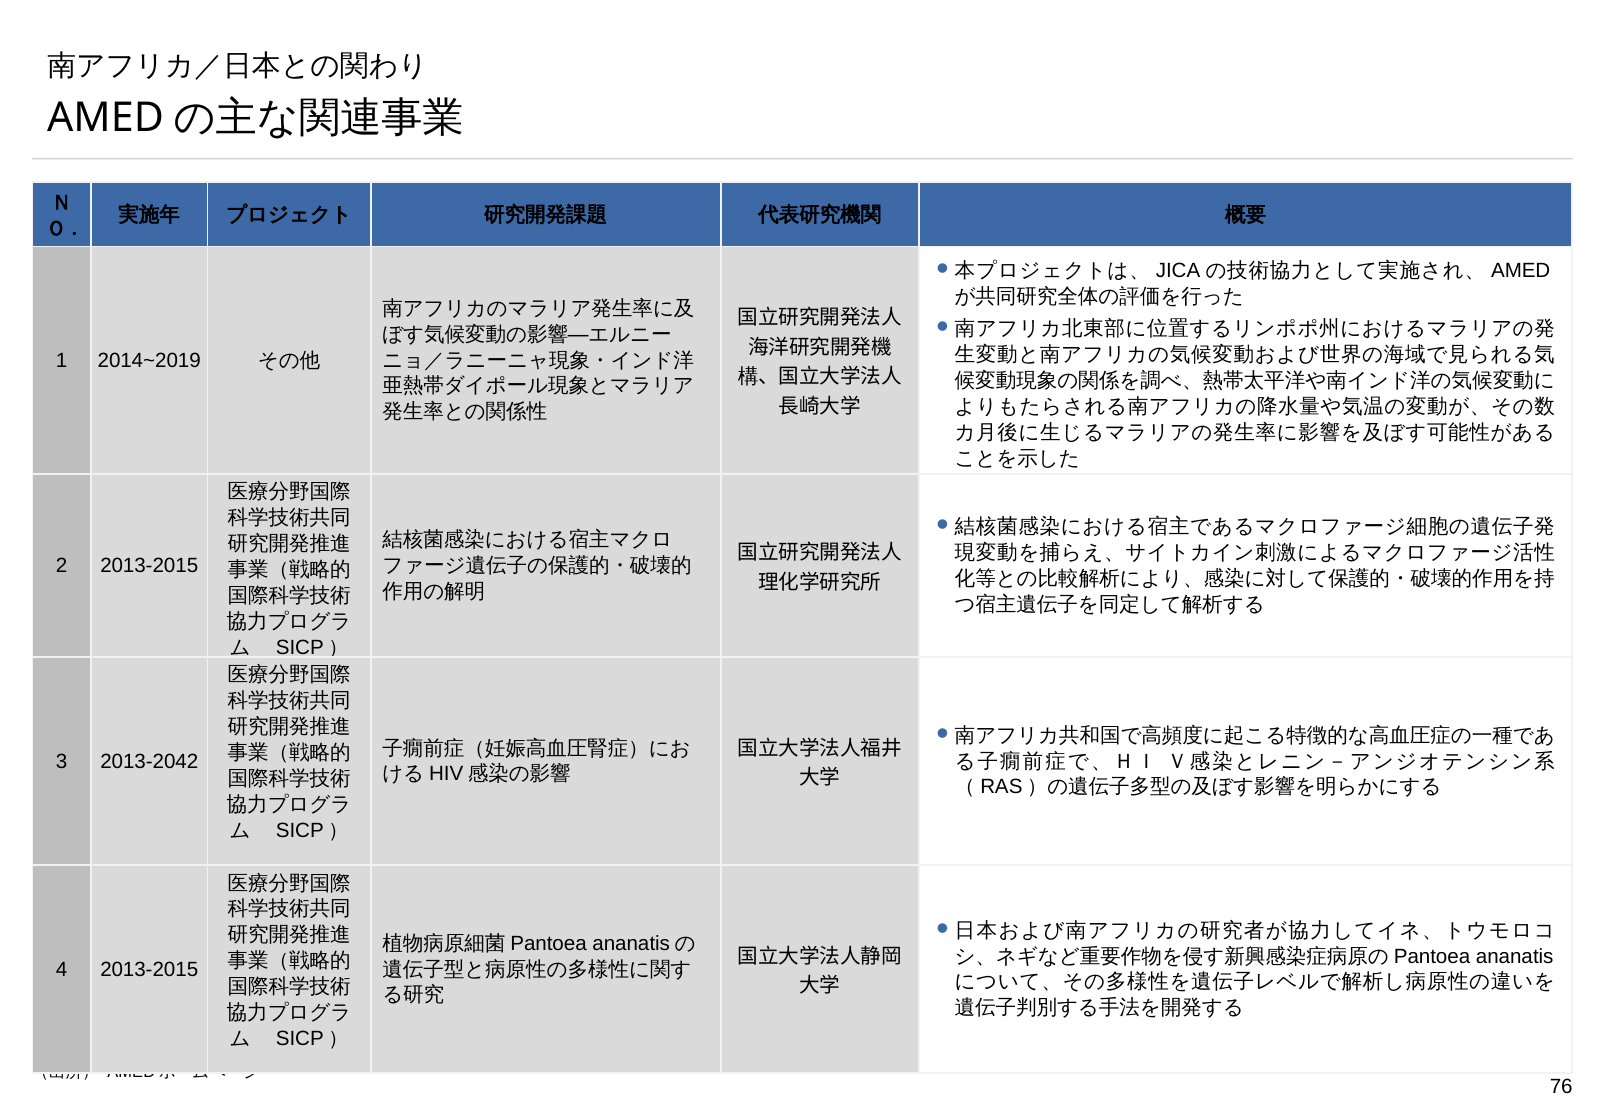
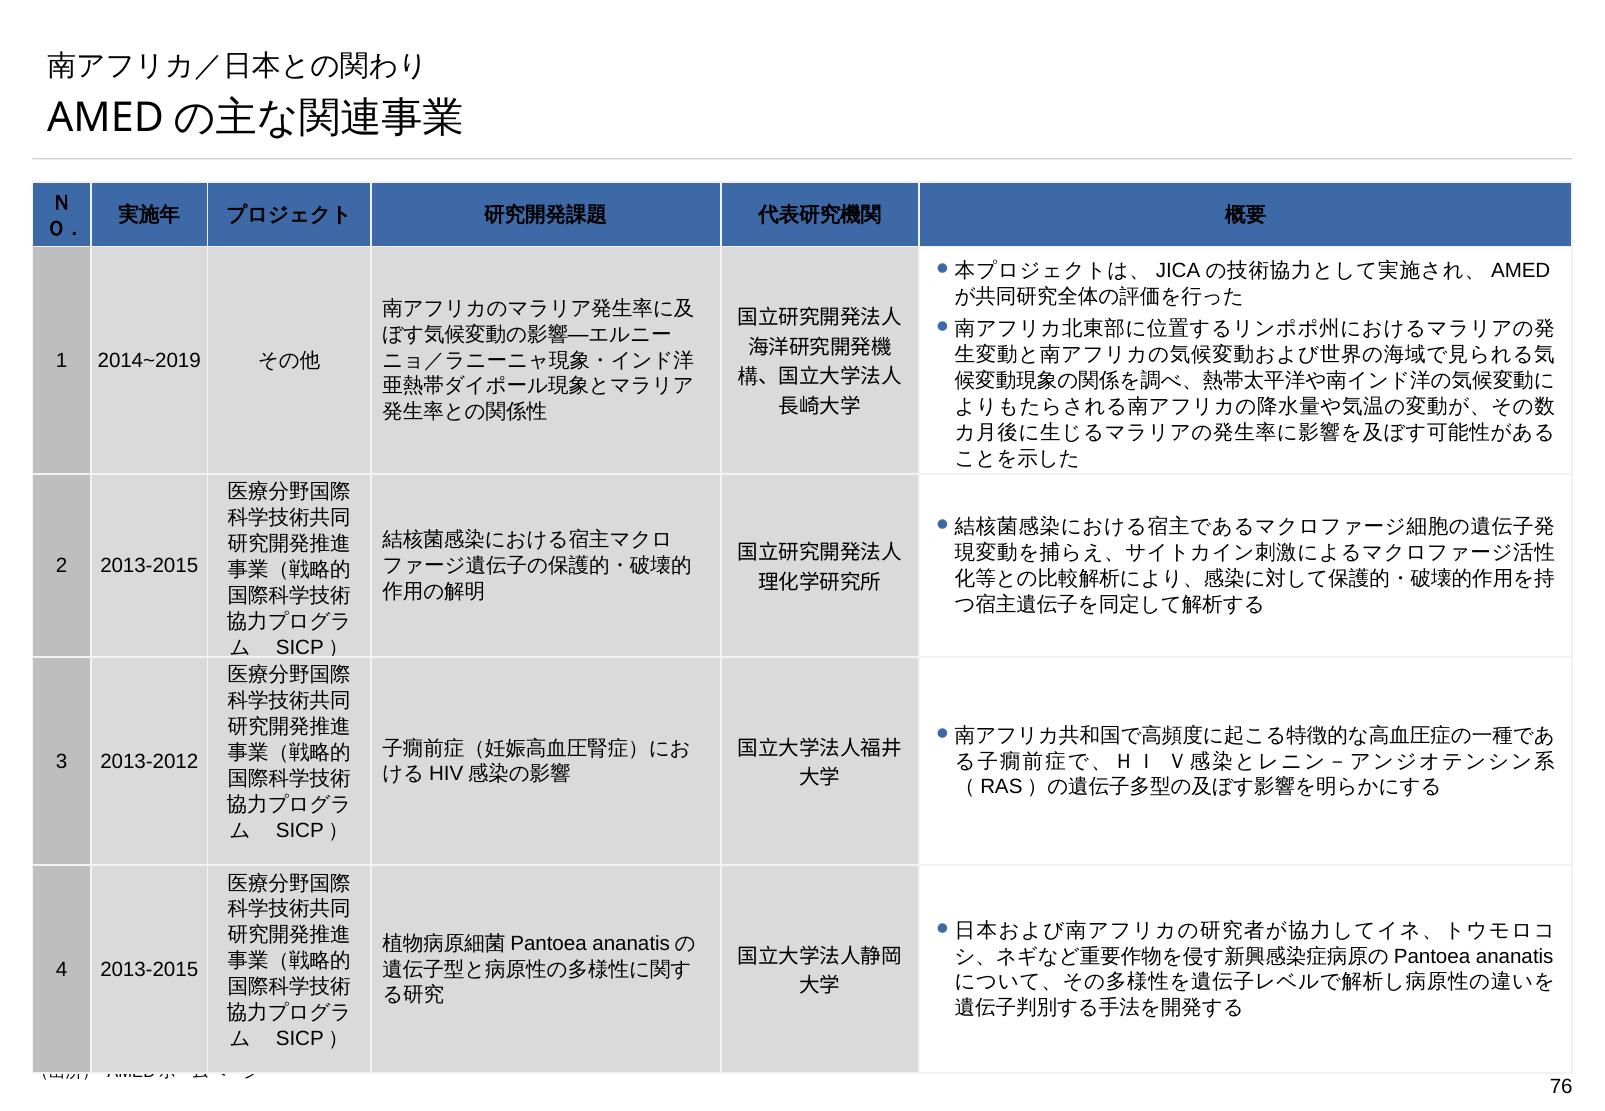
2013-2042: 2013-2042 -> 2013-2012 (149, 762)
